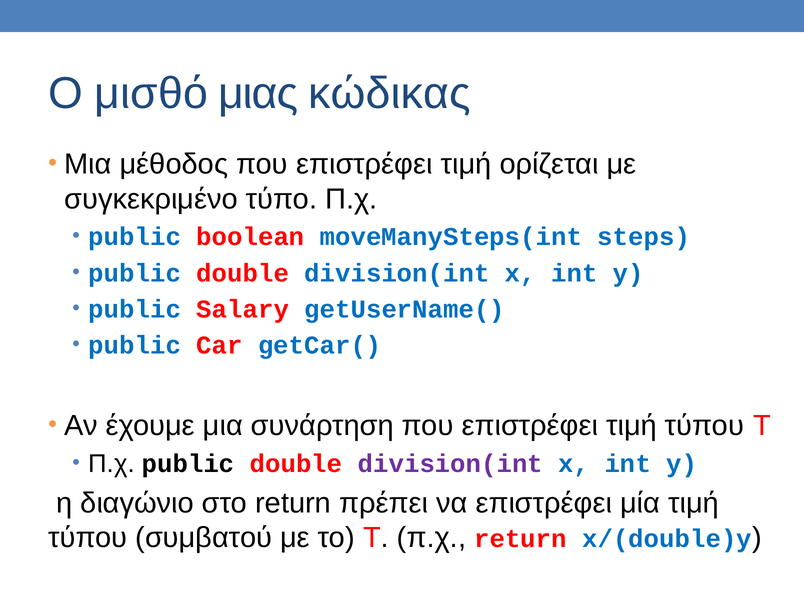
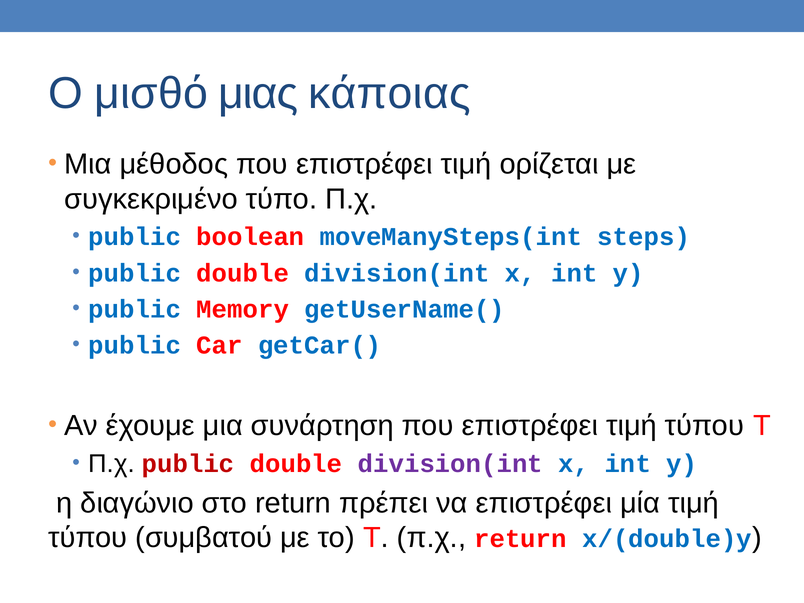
κώδικας: κώδικας -> κάποιας (389, 94)
Salary: Salary -> Memory (243, 309)
public colour: black -> red (188, 464)
